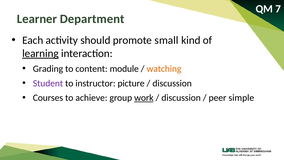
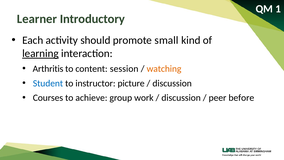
7: 7 -> 1 (278, 9)
Department: Department -> Introductory (92, 19)
Grading: Grading -> Arthritis (48, 69)
module: module -> session (124, 69)
Student colour: purple -> blue (48, 83)
work underline: present -> none (144, 98)
simple: simple -> before (241, 98)
